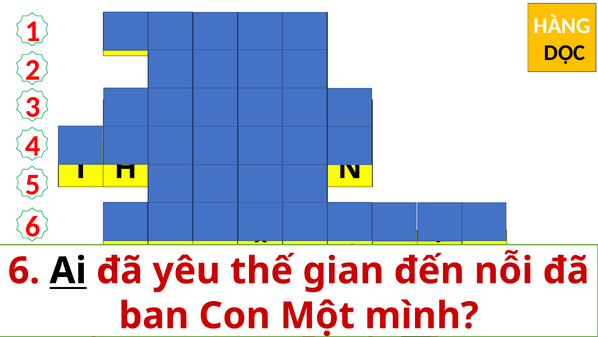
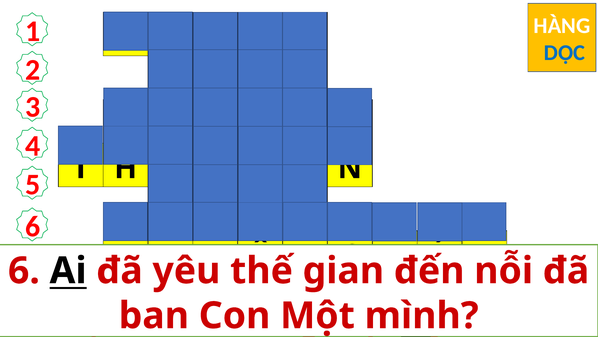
DỌC colour: black -> blue (564, 52)
